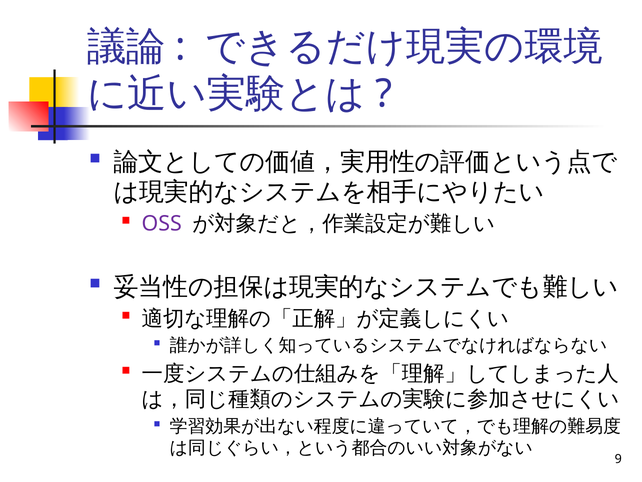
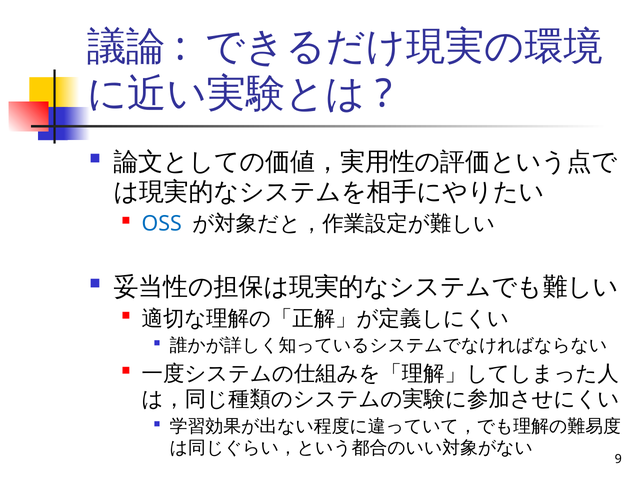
OSS colour: purple -> blue (162, 223)
